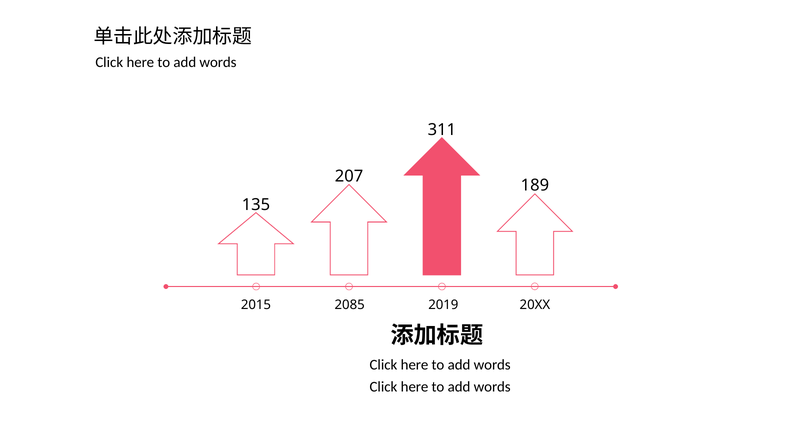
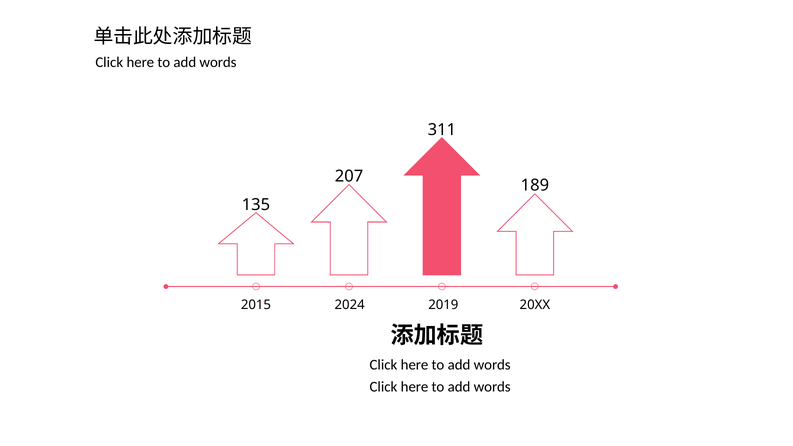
2085: 2085 -> 2024 (350, 305)
